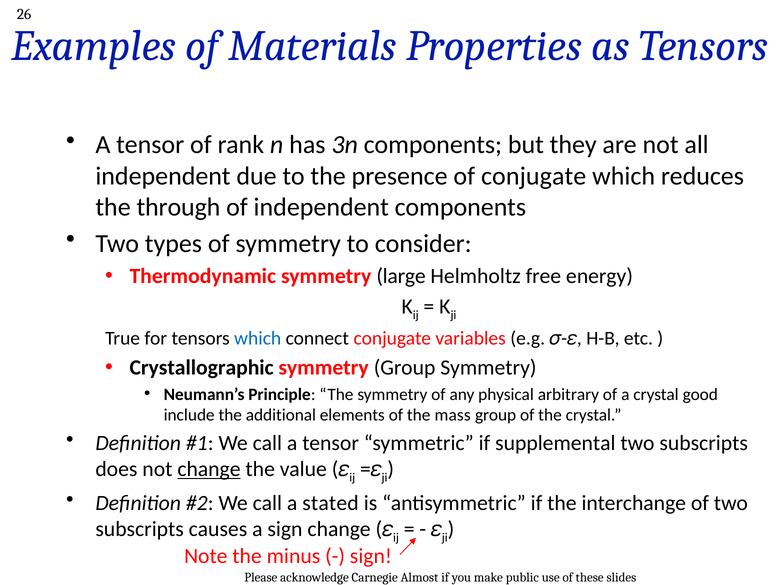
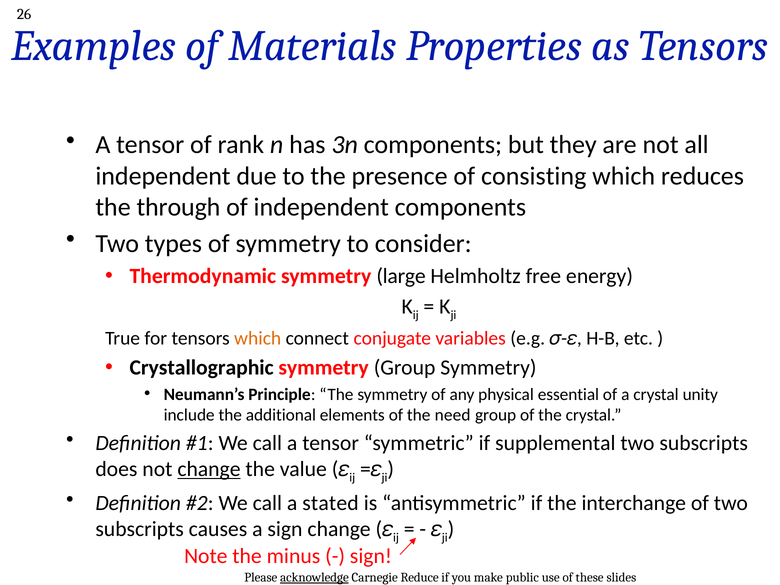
of conjugate: conjugate -> consisting (534, 176)
which colour: blue -> orange (258, 339)
arbitrary: arbitrary -> essential (568, 394)
good: good -> unity (700, 394)
mass: mass -> need (453, 415)
acknowledge underline: none -> present (314, 577)
Almost: Almost -> Reduce (420, 577)
